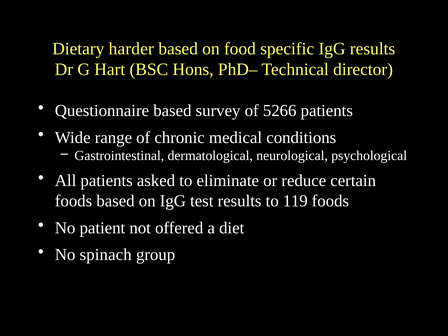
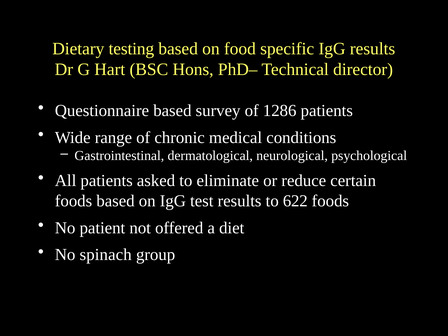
harder: harder -> testing (131, 49)
5266: 5266 -> 1286 (280, 111)
119: 119 -> 622 (295, 201)
